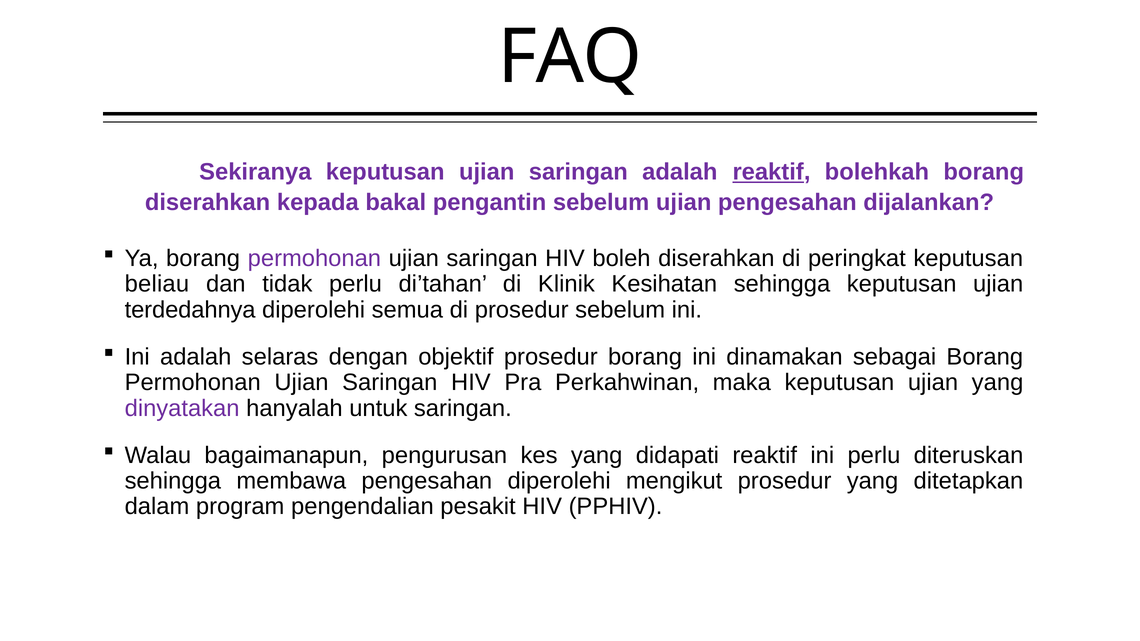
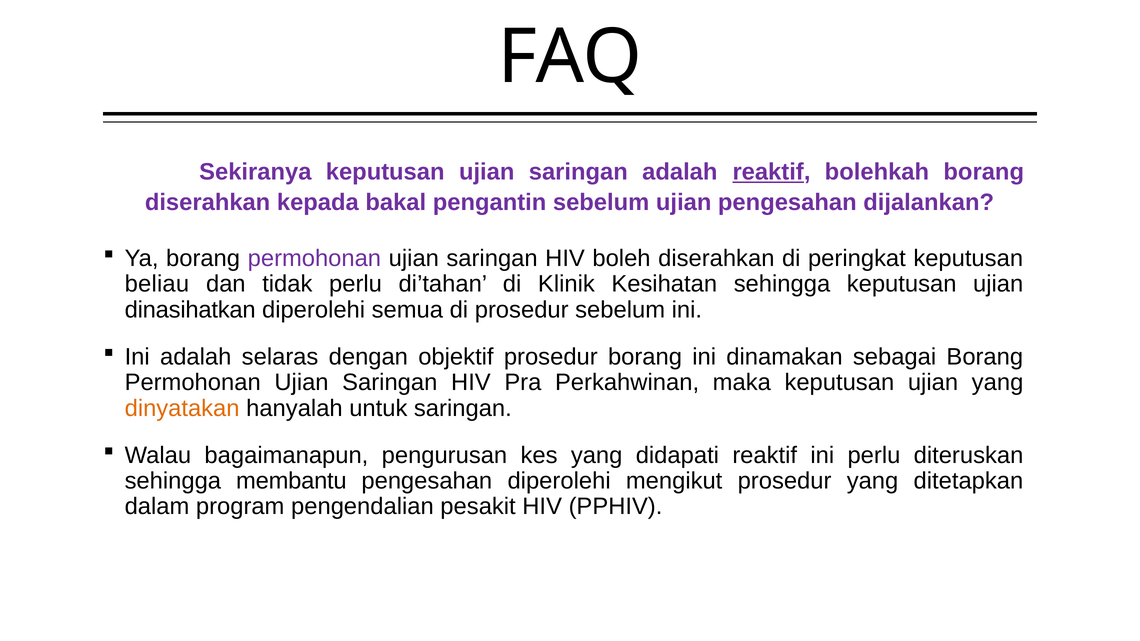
terdedahnya: terdedahnya -> dinasihatkan (190, 310)
dinyatakan colour: purple -> orange (182, 408)
membawa: membawa -> membantu (291, 481)
